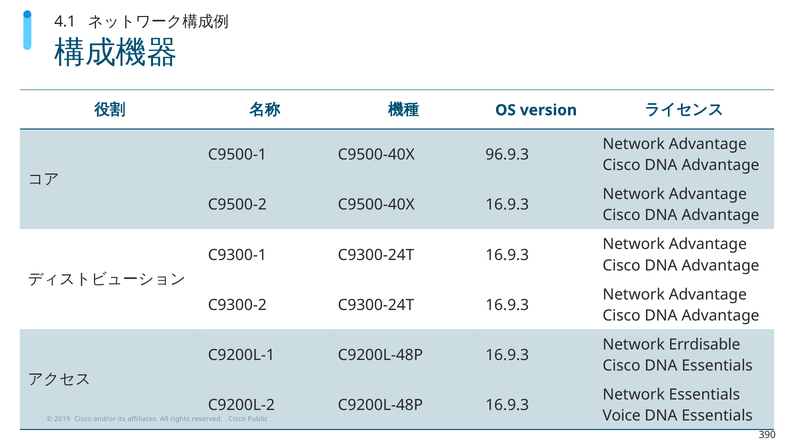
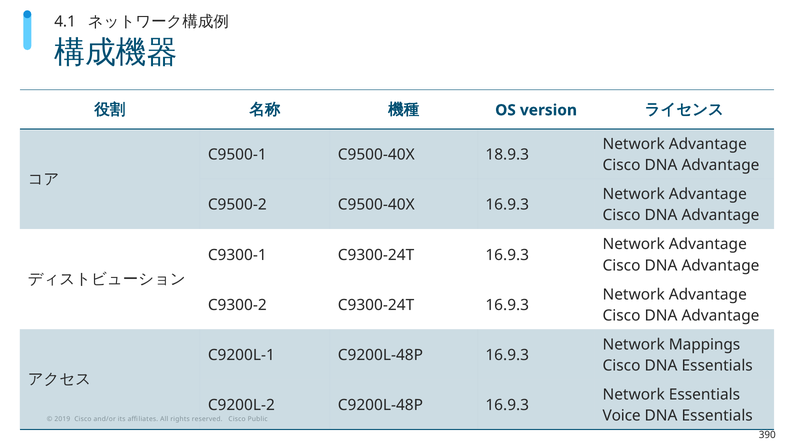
96.9.3: 96.9.3 -> 18.9.3 (507, 155)
Errdisable: Errdisable -> Mappings (705, 344)
